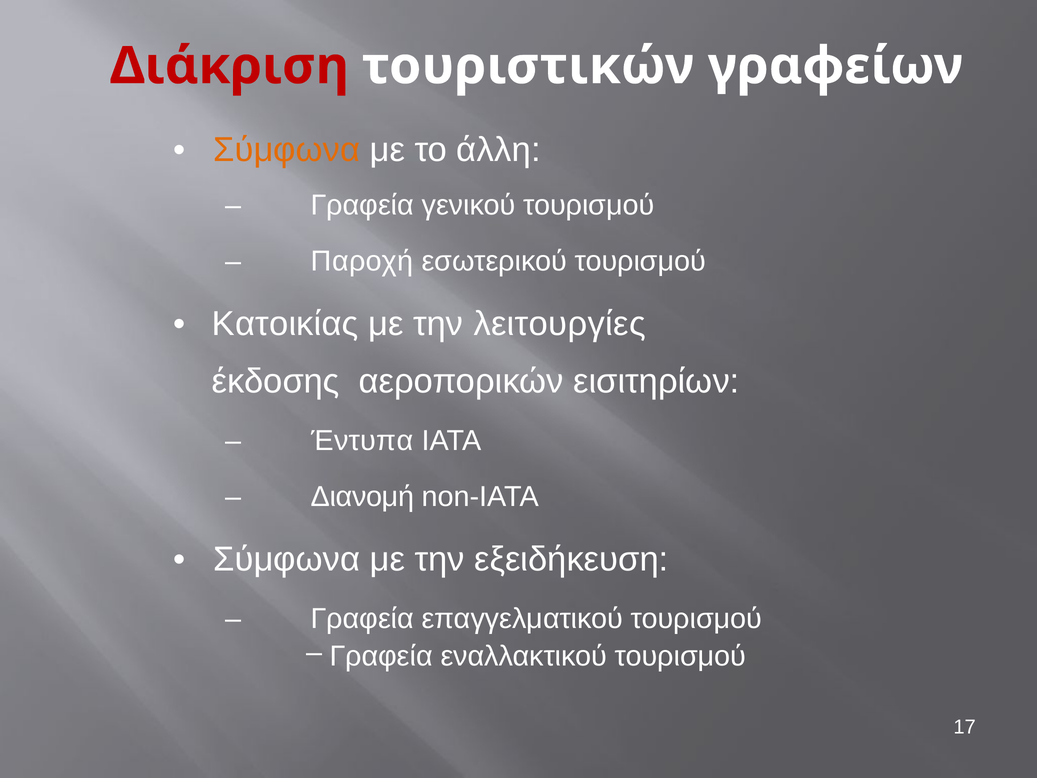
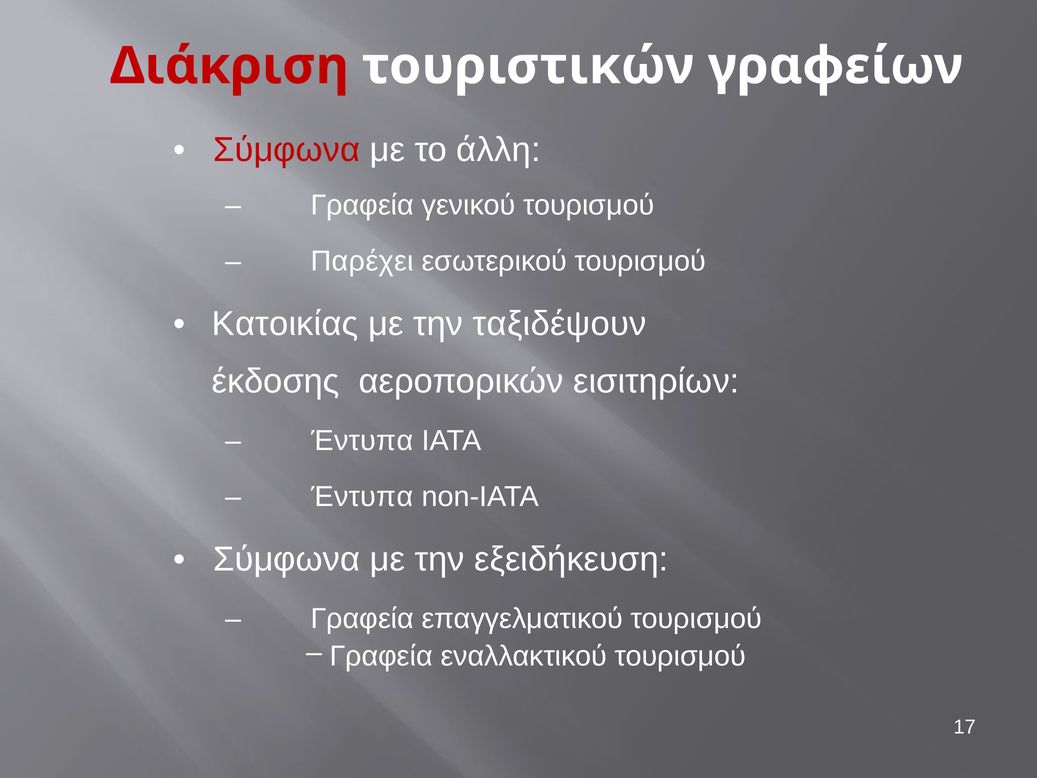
Σύμφωνα colour: orange -> red (287, 150)
Παροχή: Παροχή -> Παρέχει (362, 261)
λειτουργίες: λειτουργίες -> ταξιδέψουν (560, 324)
Διανομή: Διανομή -> Έντυπα (362, 496)
